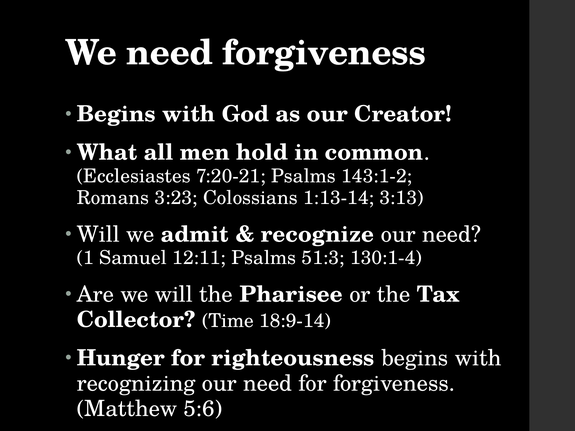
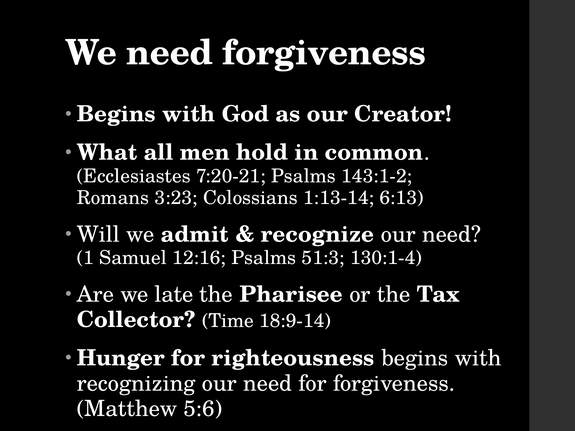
3:13: 3:13 -> 6:13 (401, 198)
12:11: 12:11 -> 12:16 (199, 258)
we will: will -> late (174, 295)
